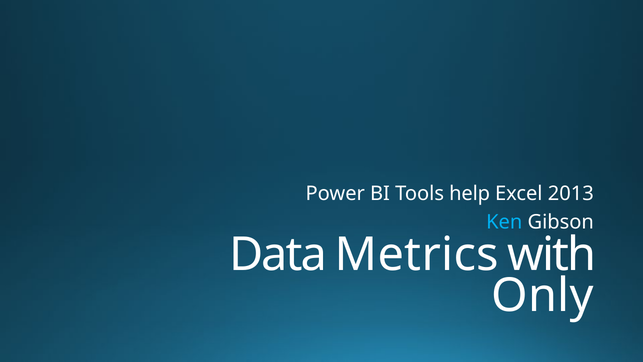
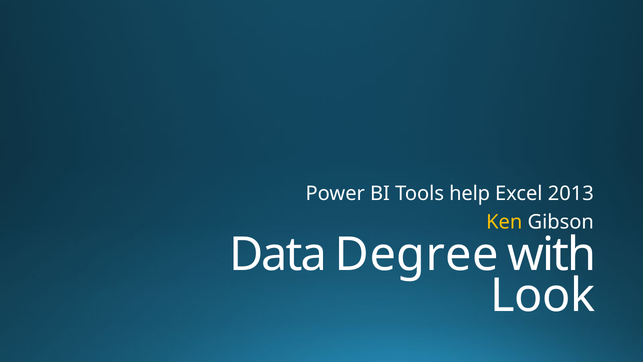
Ken colour: light blue -> yellow (504, 222)
Metrics: Metrics -> Degree (417, 255)
Only: Only -> Look (543, 295)
